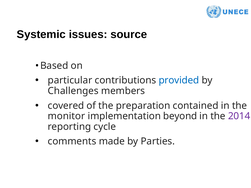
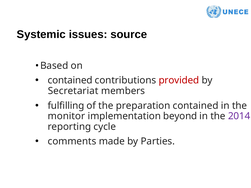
particular: particular -> contained (70, 80)
provided colour: blue -> red (179, 80)
Challenges: Challenges -> Secretariat (73, 91)
covered: covered -> fulfilling (66, 106)
